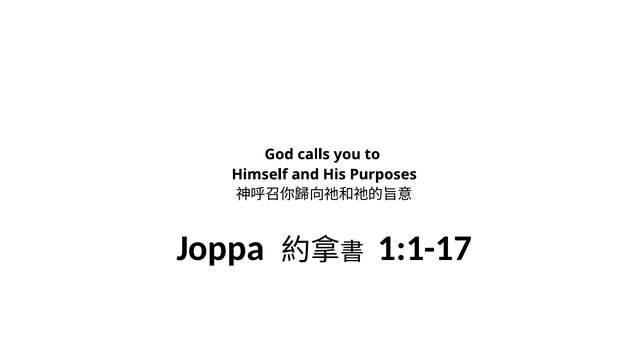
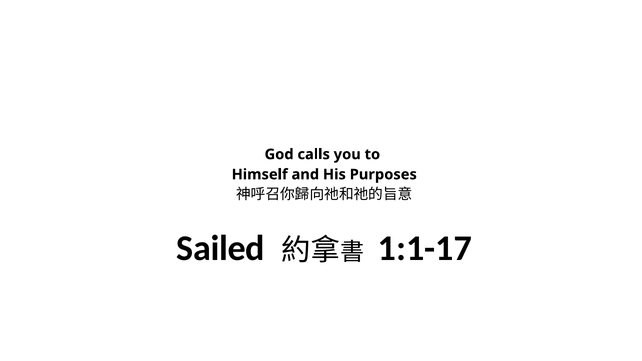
Joppa: Joppa -> Sailed (221, 248)
